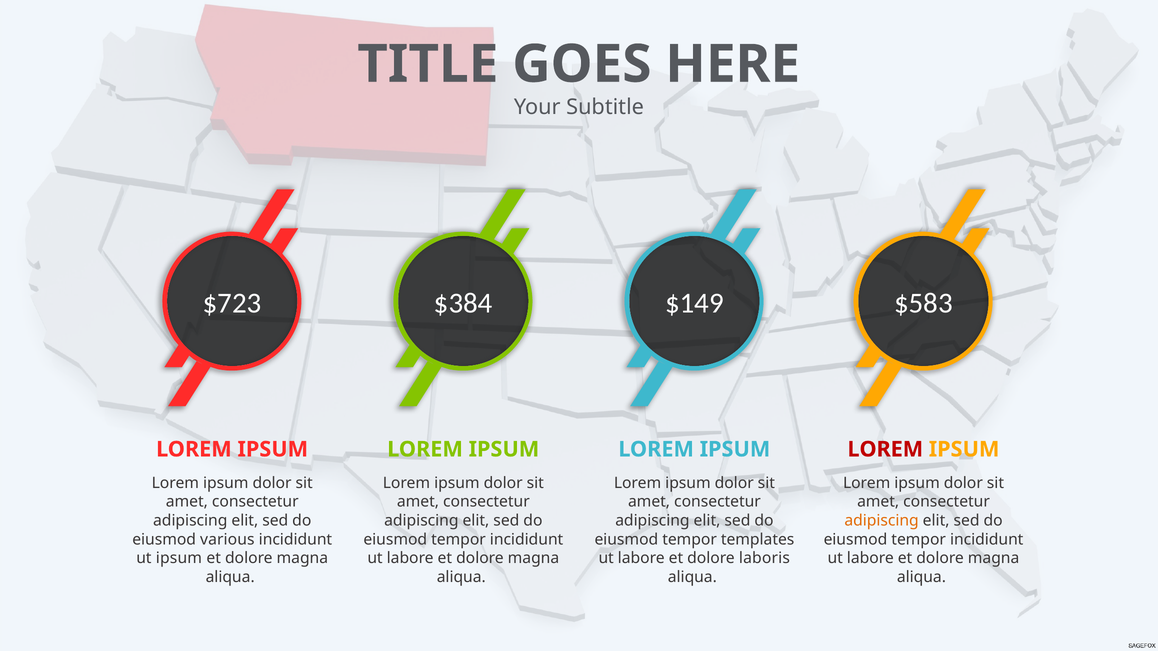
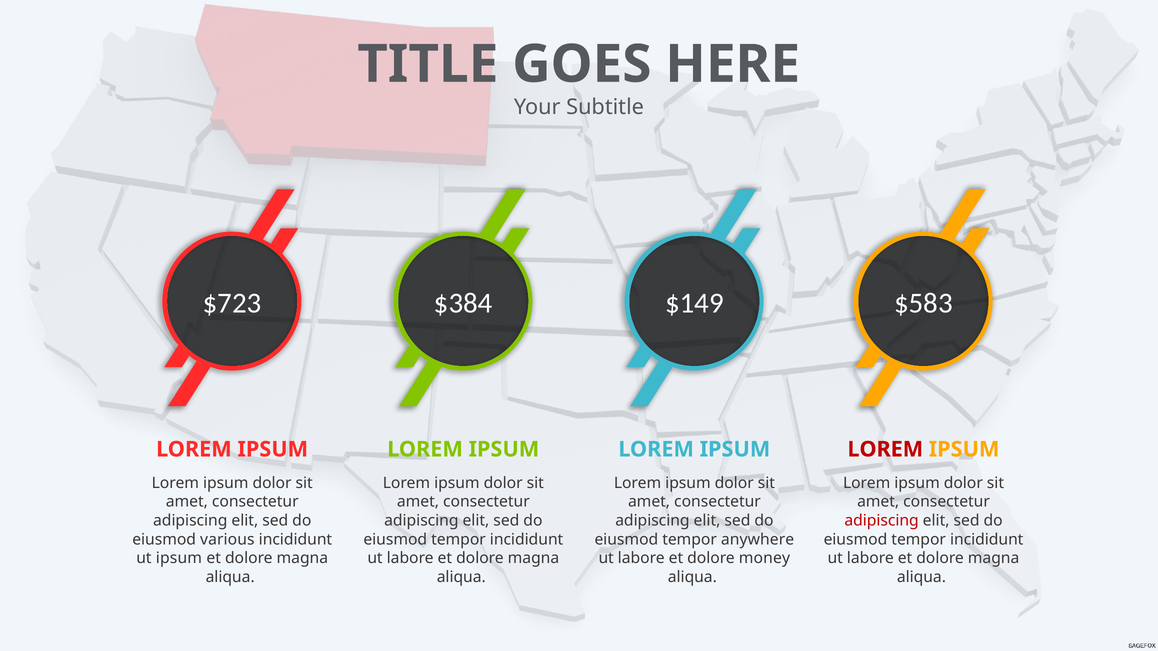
adipiscing colour: orange -> red (882, 521)
templates: templates -> anywhere (758, 540)
laboris: laboris -> money (764, 558)
